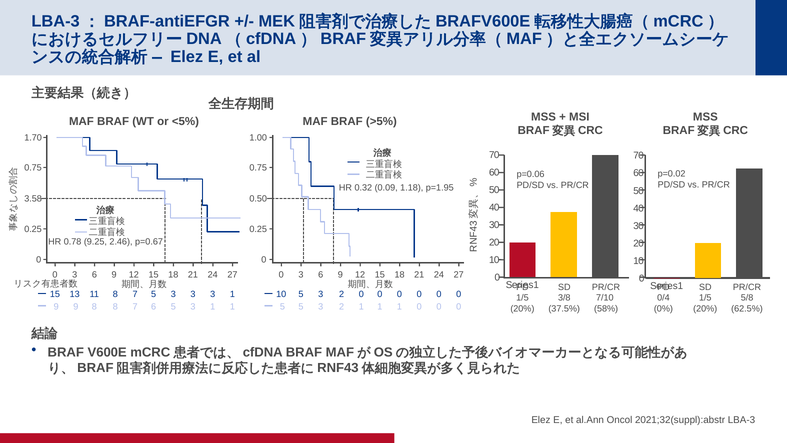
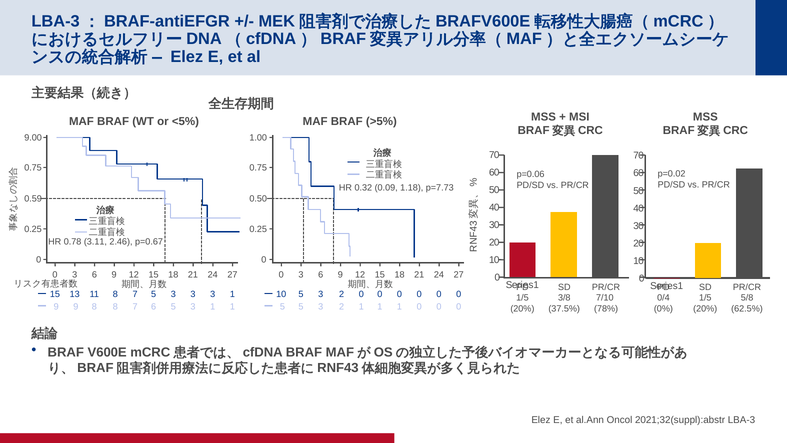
1.70: 1.70 -> 9.00 (33, 138)
p=1.95: p=1.95 -> p=7.73 (440, 187)
3.58: 3.58 -> 0.59 (33, 199)
9.25: 9.25 -> 3.11 (95, 242)
58%: 58% -> 78% (606, 308)
